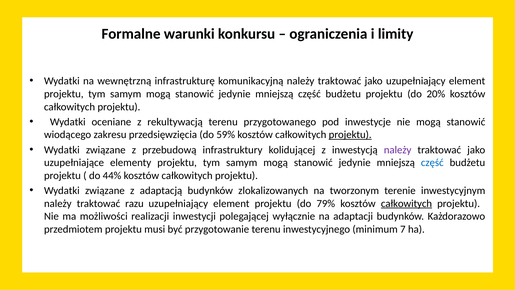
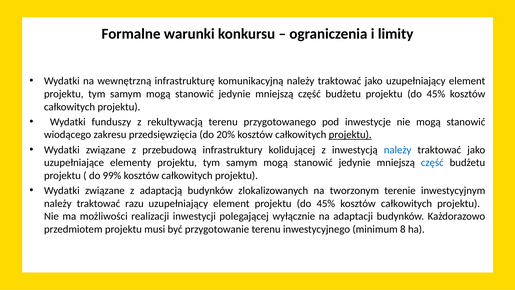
budżetu projektu do 20%: 20% -> 45% (436, 94)
oceniane: oceniane -> funduszy (111, 122)
59%: 59% -> 20% (226, 135)
należy colour: purple -> blue (398, 150)
44%: 44% -> 99% (112, 175)
element projektu do 79%: 79% -> 45% (326, 203)
całkowitych underline: present -> none (406, 203)
7: 7 -> 8 (403, 229)
